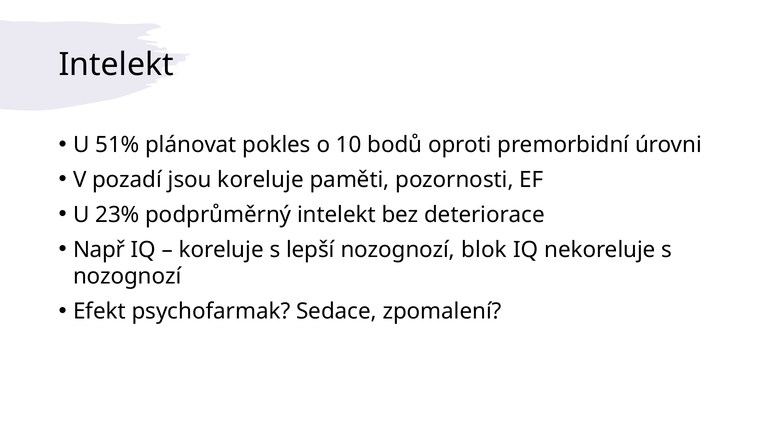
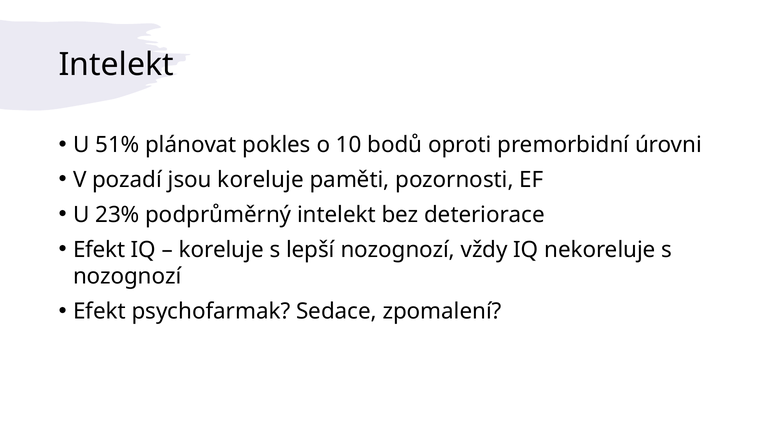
Např: Např -> Efekt (99, 249)
blok: blok -> vždy (484, 249)
